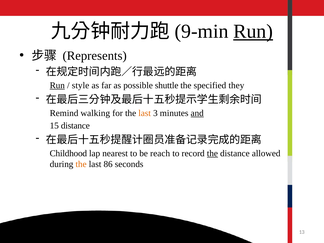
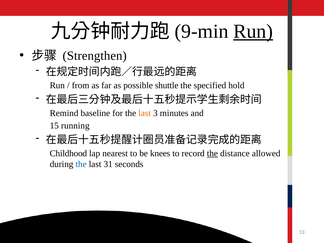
Represents: Represents -> Strengthen (95, 56)
Run underline: present -> none (57, 85)
style: style -> from (81, 85)
they: they -> hold (236, 85)
walking: walking -> baseline (95, 113)
and underline: present -> none (197, 113)
15 distance: distance -> running (75, 126)
reach: reach -> knees (160, 153)
the colour: orange -> blue (81, 164)
86: 86 -> 31 (108, 164)
